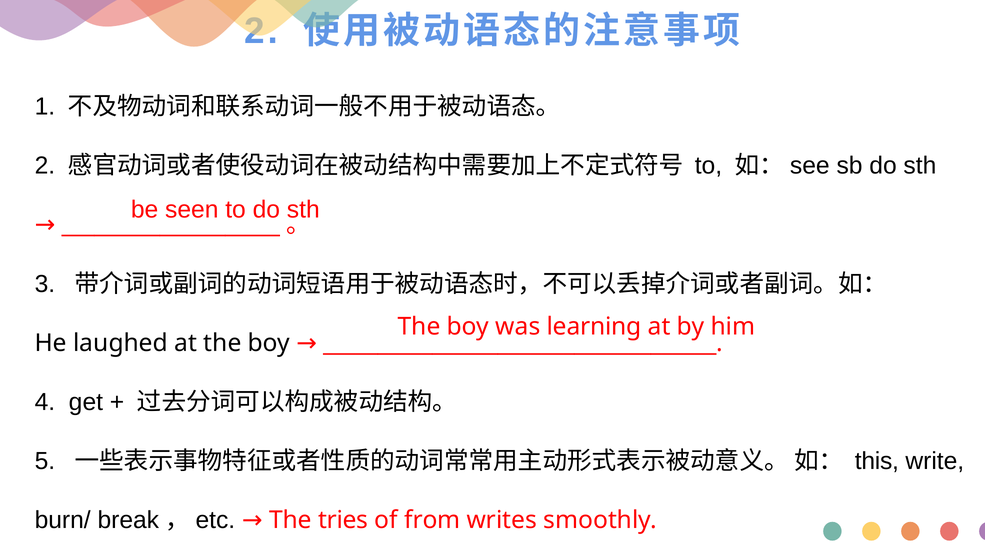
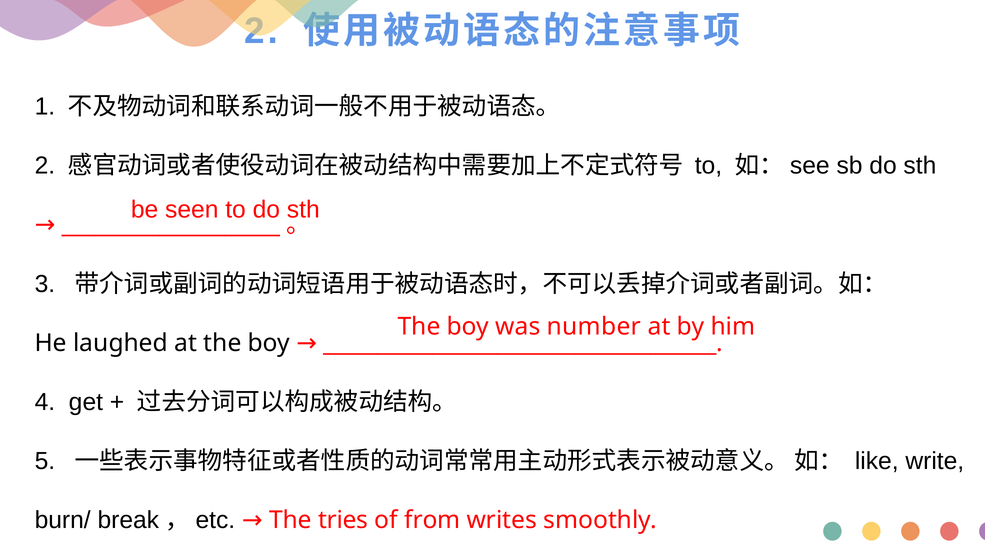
learning: learning -> number (594, 327)
this: this -> like (877, 461)
